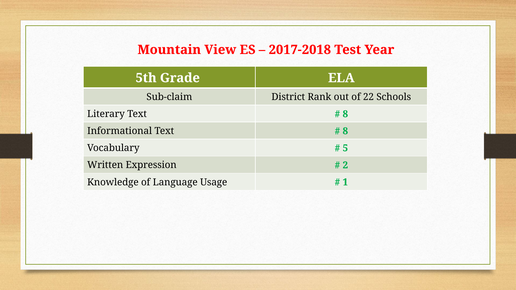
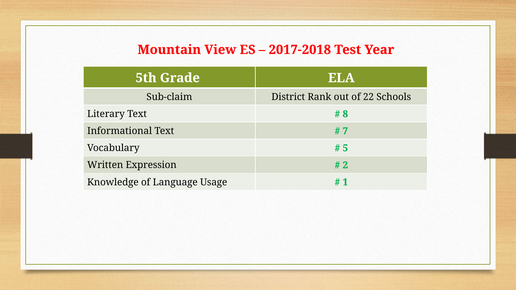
8: 8 -> 7 (345, 131)
